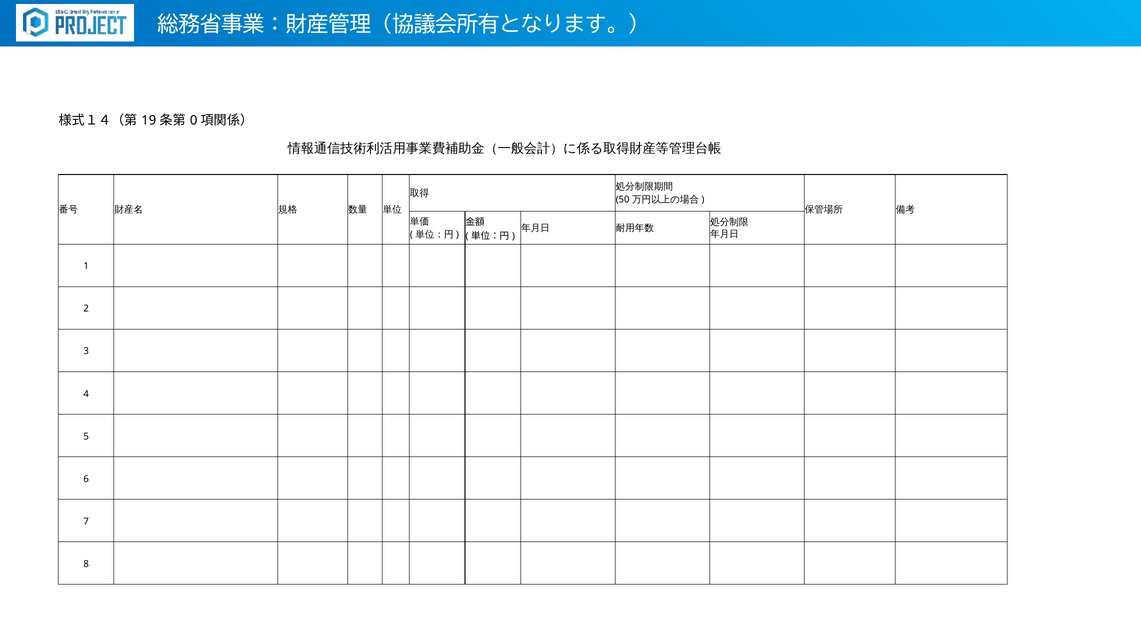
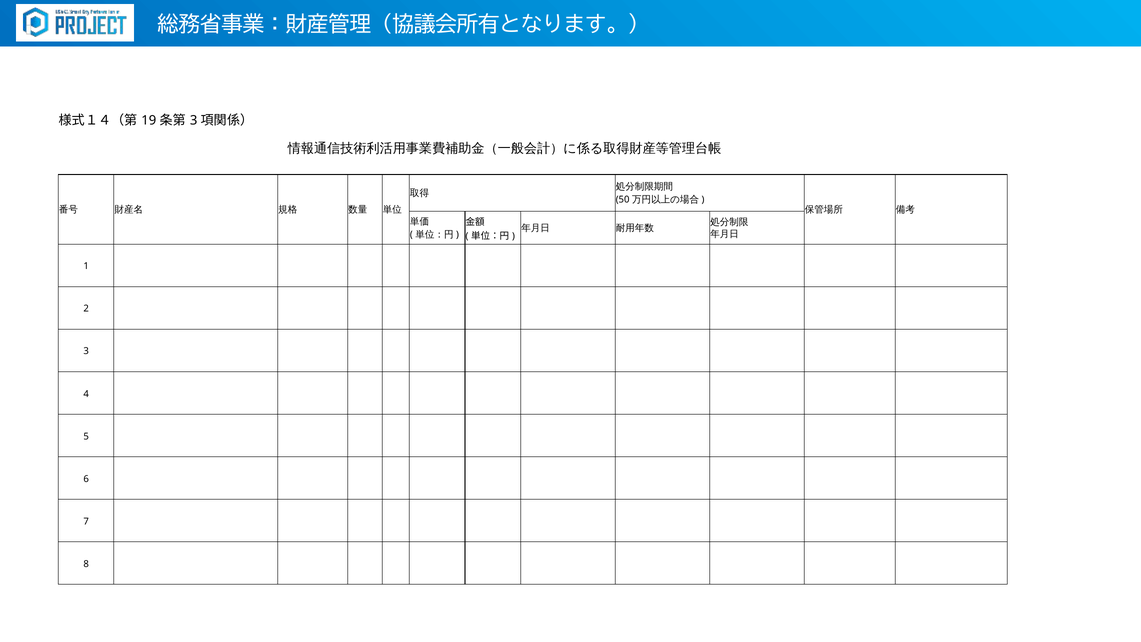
0: 0 -> 3 (194, 120)
